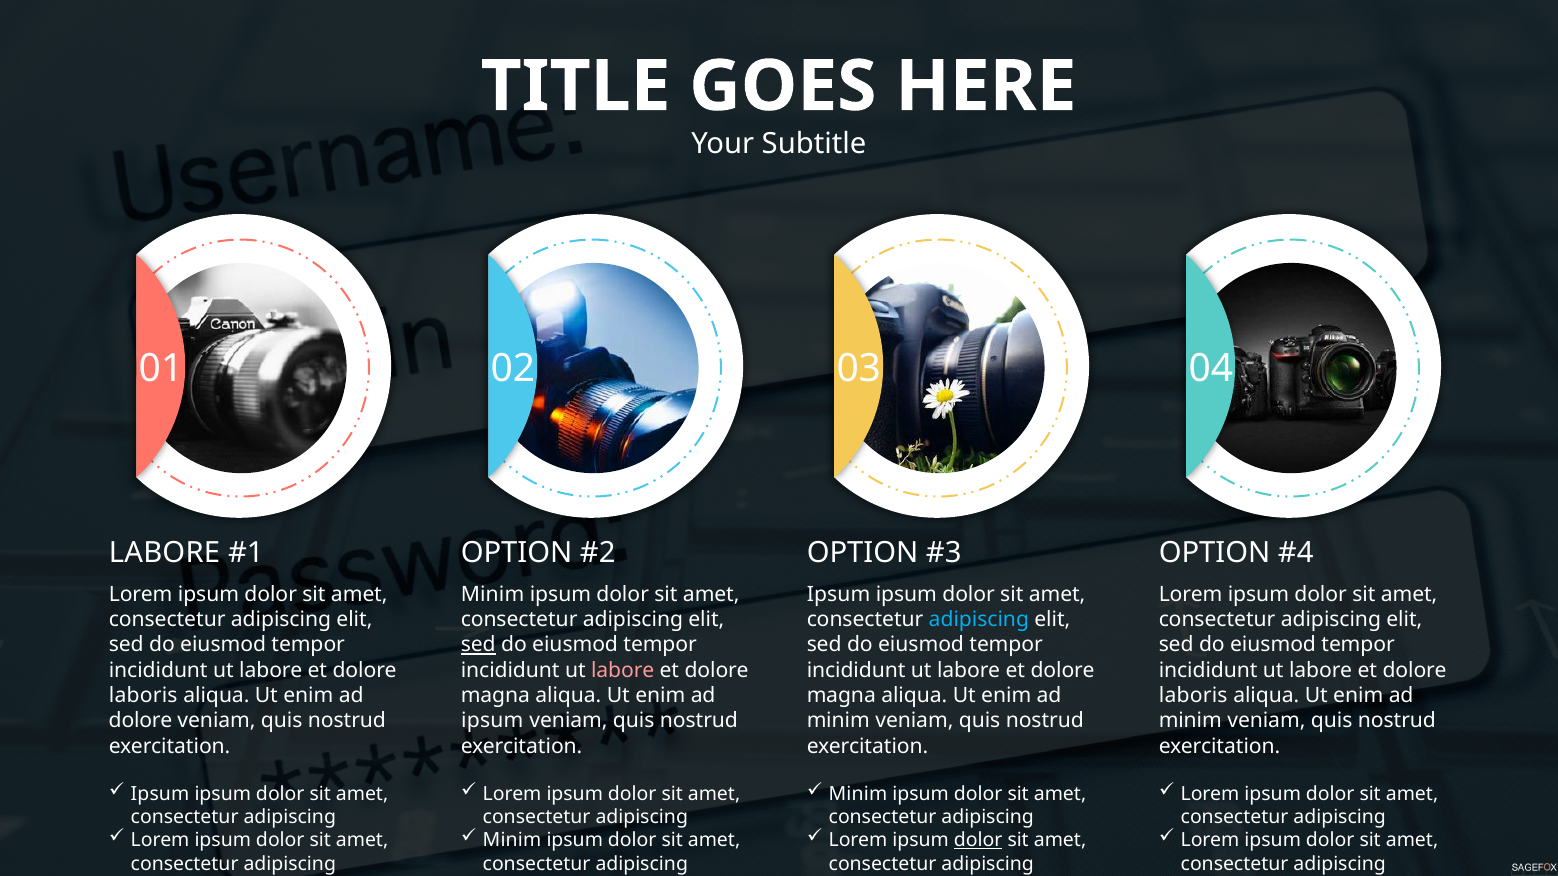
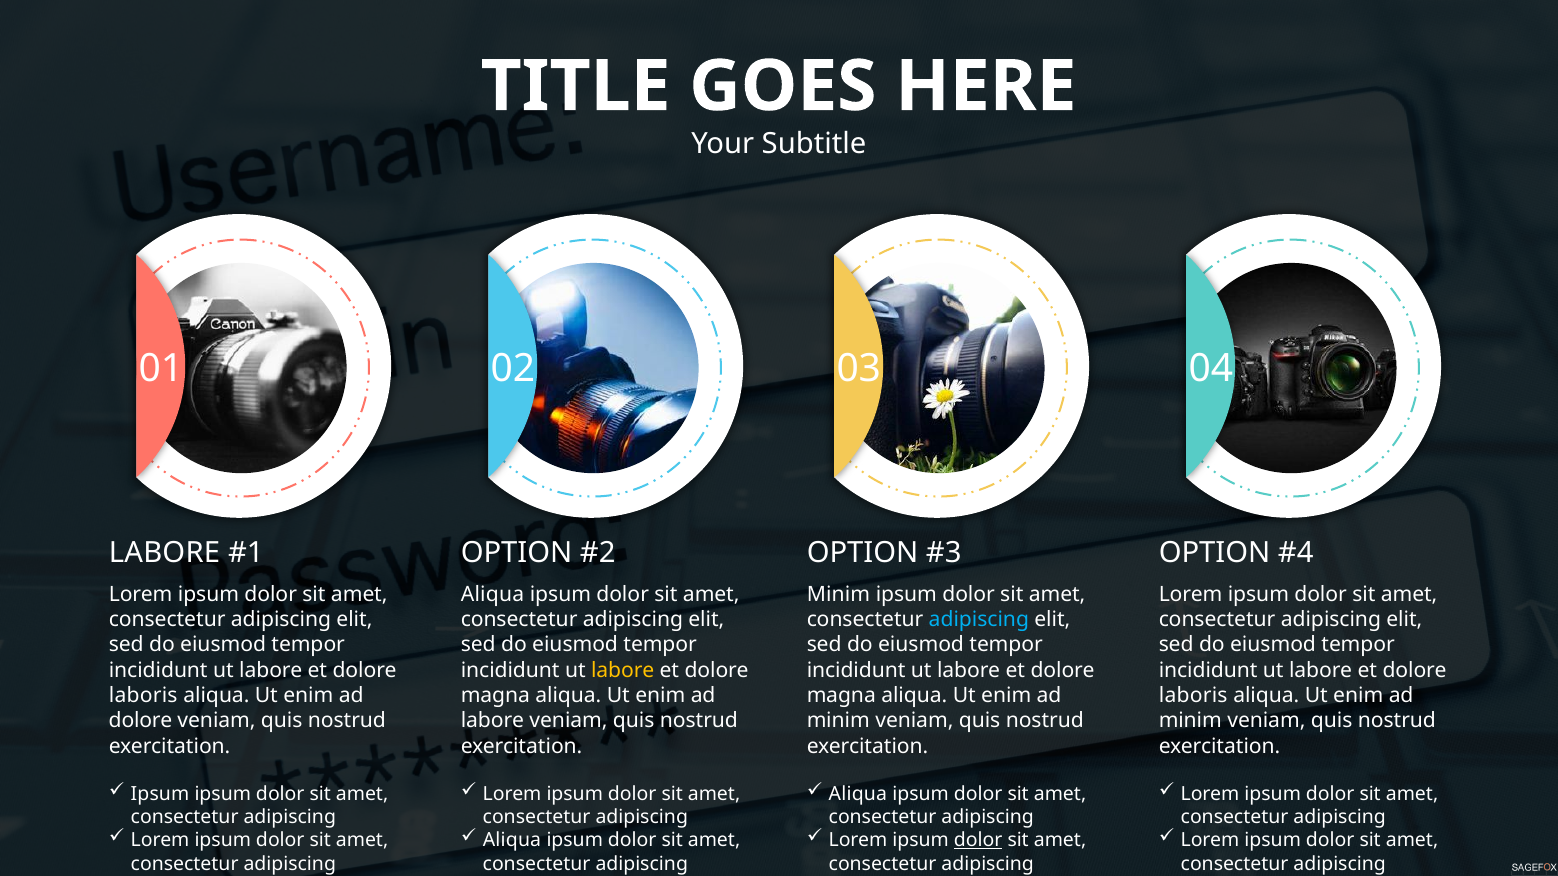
Minim: Minim -> Aliqua (493, 594)
Ipsum: Ipsum -> Minim (838, 594)
sed underline: present -> none (478, 645)
labore colour: pink -> yellow (623, 670)
ipsum: ipsum -> labore (492, 721)
Minim: Minim -> Aliqua (858, 794)
Minim: Minim -> Aliqua (512, 841)
